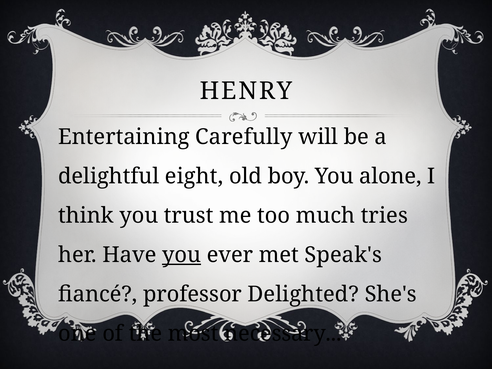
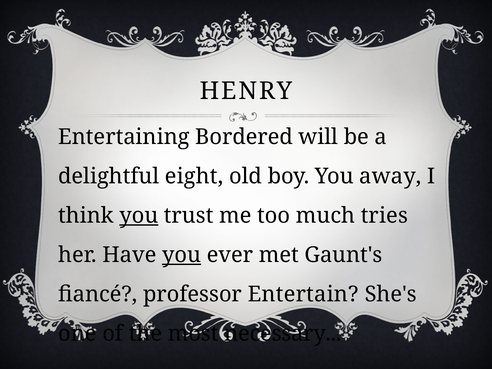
Carefully: Carefully -> Bordered (244, 137)
alone: alone -> away (390, 176)
you underline: none -> present (139, 216)
Speak's: Speak's -> Gaunt's (343, 255)
Delighted: Delighted -> Entertain (303, 294)
